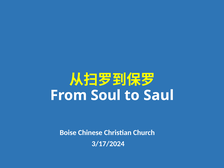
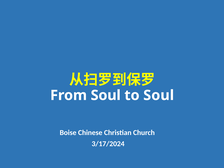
to Saul: Saul -> Soul (159, 95)
